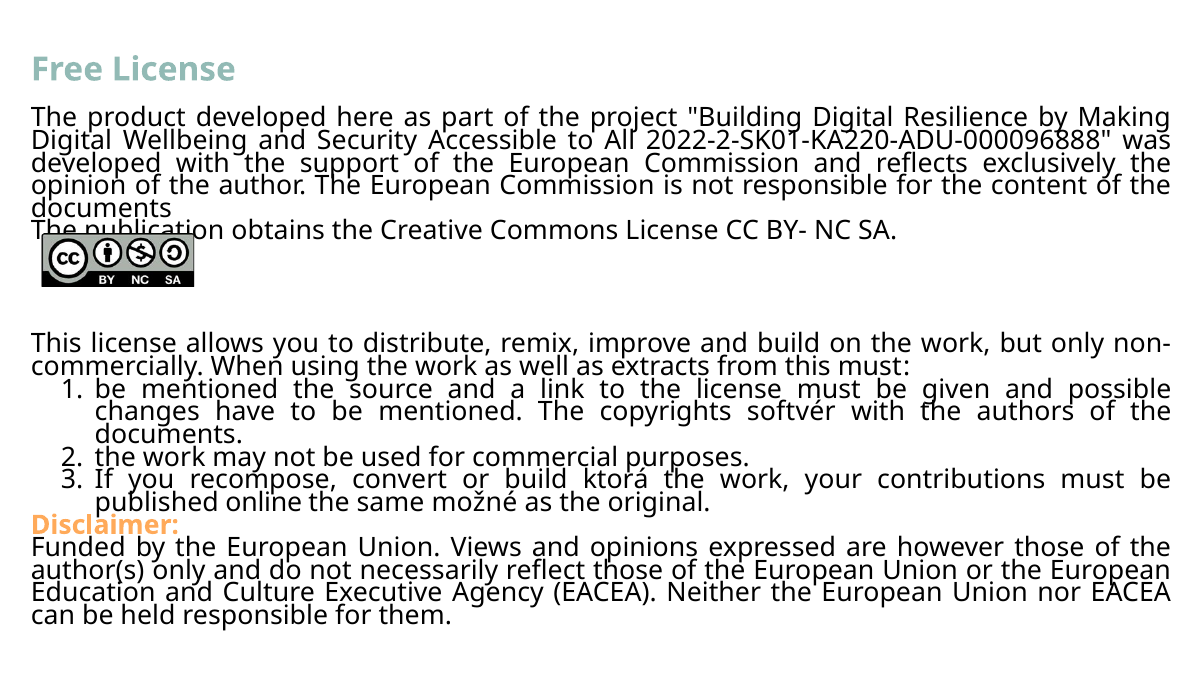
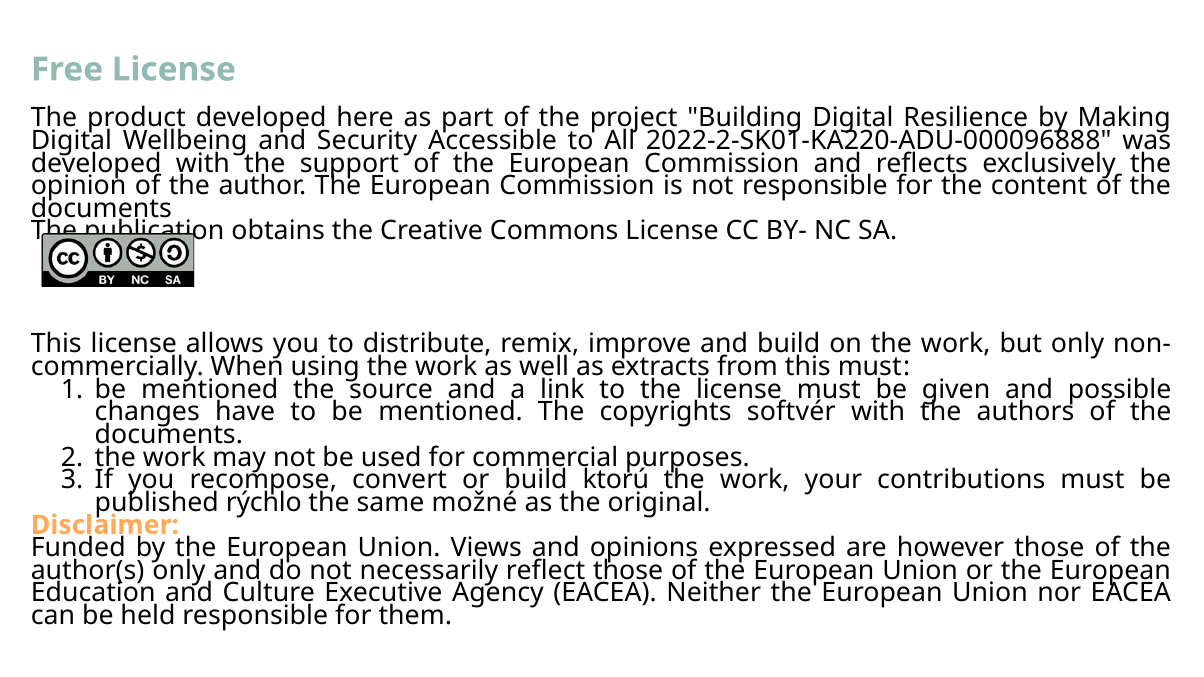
ktorá: ktorá -> ktorú (616, 480)
online: online -> rýchlo (264, 503)
